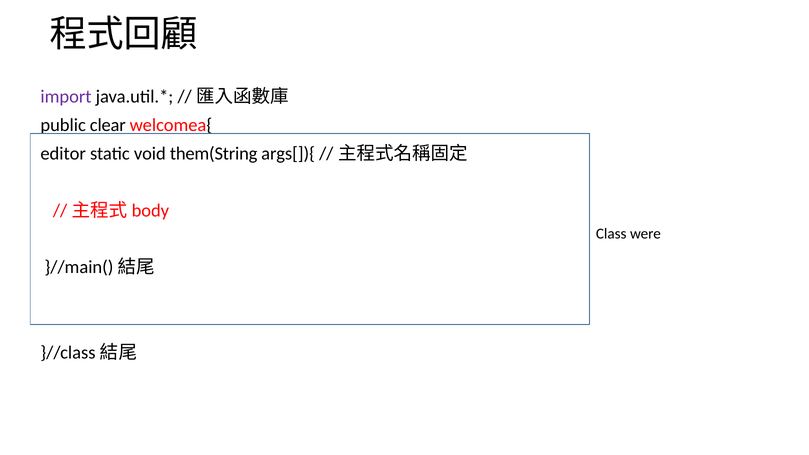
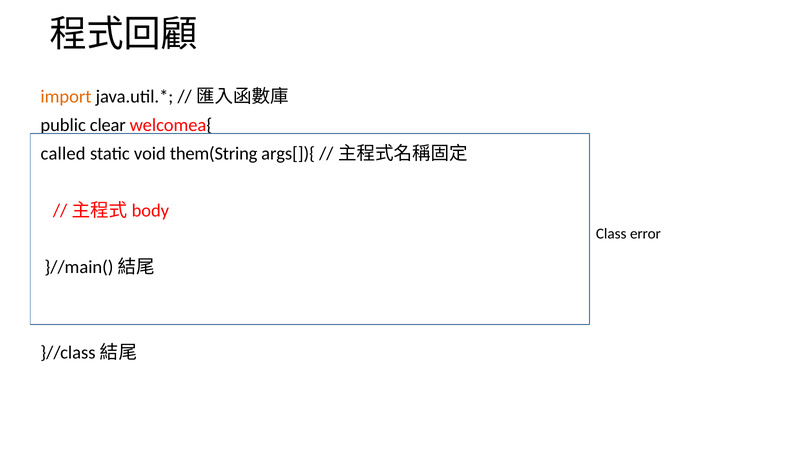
import colour: purple -> orange (66, 97)
editor: editor -> called (63, 154)
were: were -> error (645, 234)
